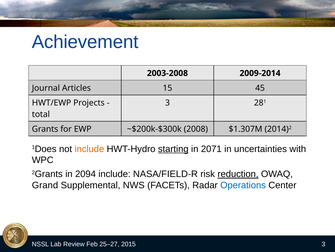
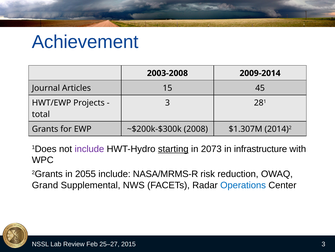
include colour: orange -> purple (89, 148)
2071: 2071 -> 2073 (211, 148)
uncertainties: uncertainties -> infrastructure (261, 148)
2094: 2094 -> 2055 (85, 174)
NASA/FIELD-R: NASA/FIELD-R -> NASA/MRMS-R (166, 174)
reduction underline: present -> none (238, 174)
